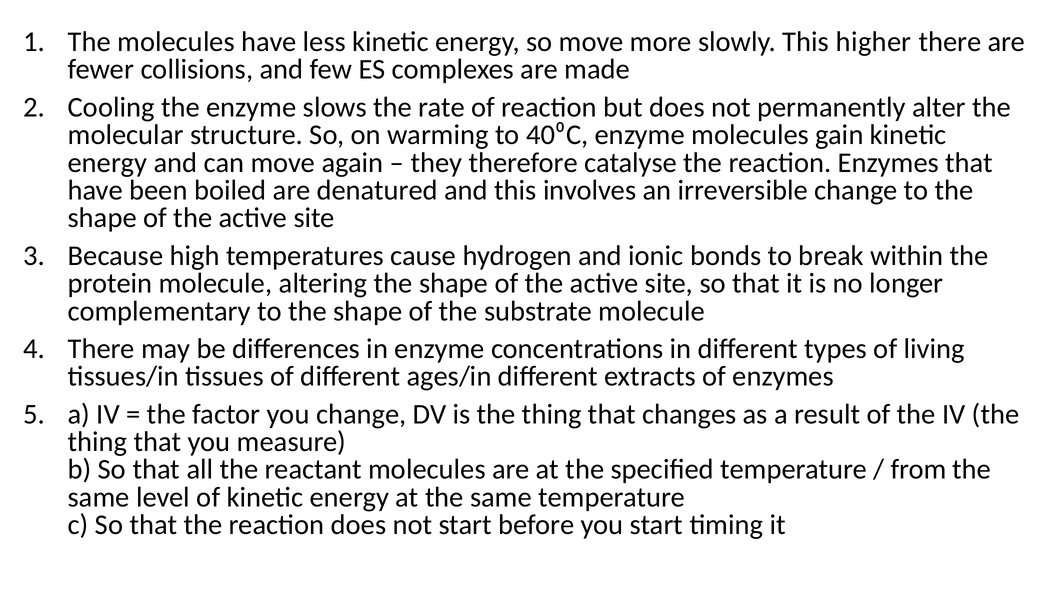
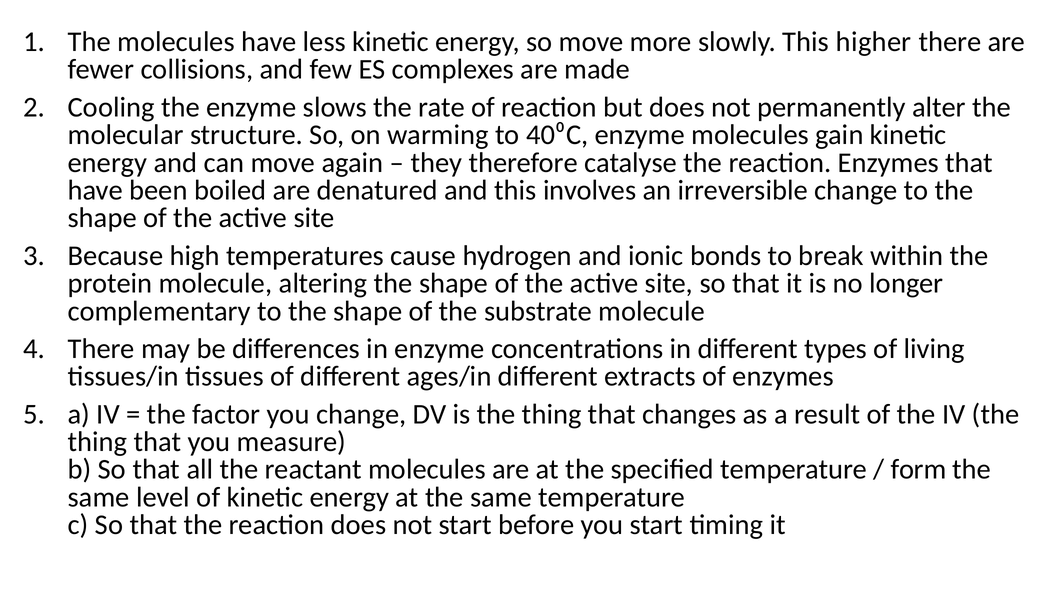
from: from -> form (919, 469)
